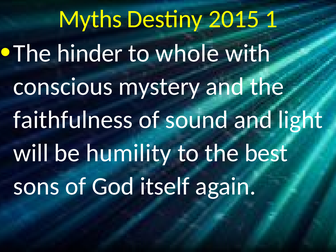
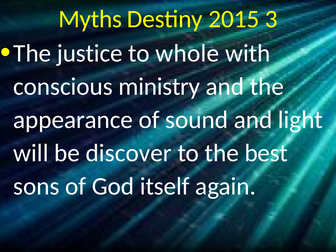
1: 1 -> 3 (271, 19)
hinder: hinder -> justice (90, 53)
mystery: mystery -> ministry (159, 87)
faithfulness: faithfulness -> appearance (73, 120)
humility: humility -> discover (129, 153)
